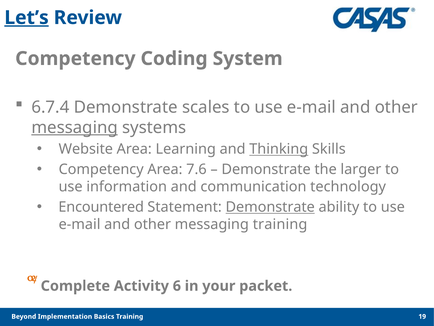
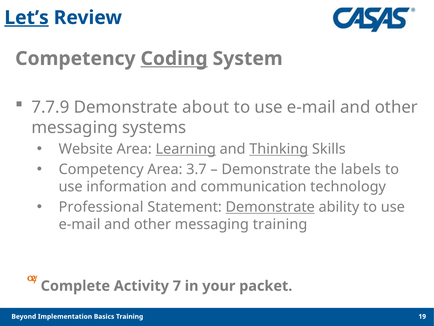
Coding underline: none -> present (174, 58)
6.7.4: 6.7.4 -> 7.7.9 (50, 107)
scales: scales -> about (206, 107)
messaging underline: present -> none (75, 127)
Learning underline: none -> present (186, 149)
7.6: 7.6 -> 3.7 (196, 169)
larger: larger -> labels (361, 169)
Encountered: Encountered -> Professional (101, 207)
6: 6 -> 7 (177, 286)
